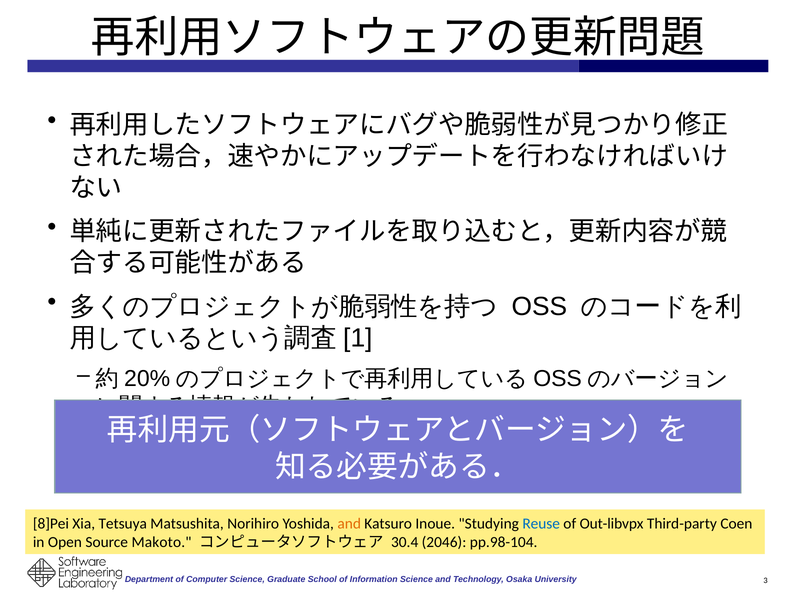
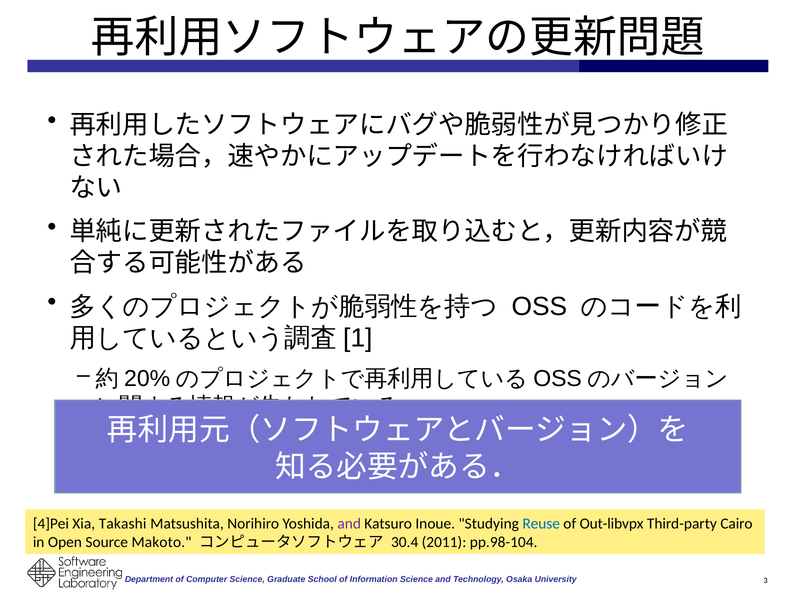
8]Pei: 8]Pei -> 4]Pei (51, 524)
Tetsuya: Tetsuya -> Takashi (123, 524)
and colour: orange -> purple (349, 524)
Coen: Coen -> Cairo (736, 524)
2046: 2046 -> 2011 (444, 542)
